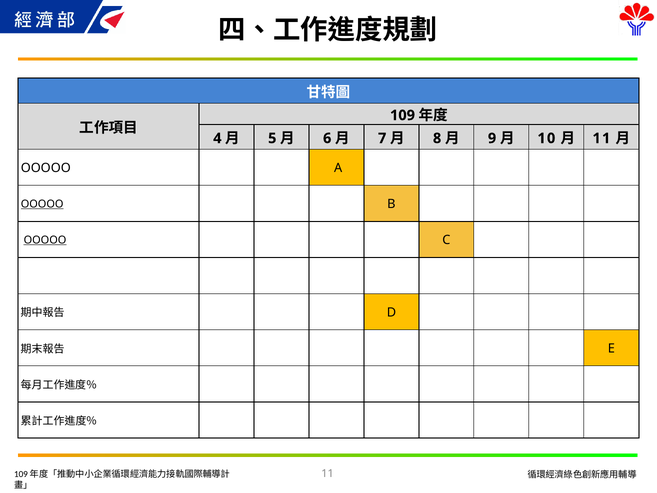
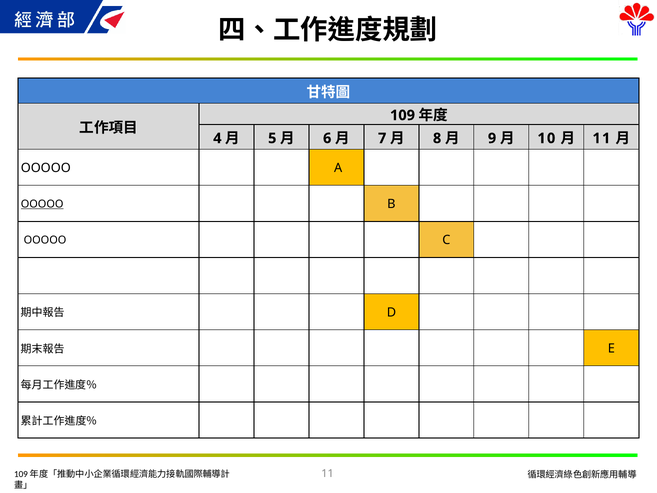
OOOOO underline: present -> none (45, 240)
